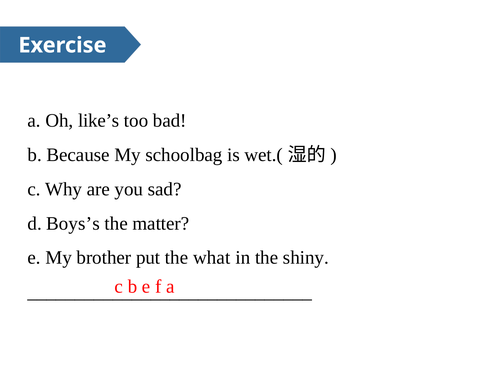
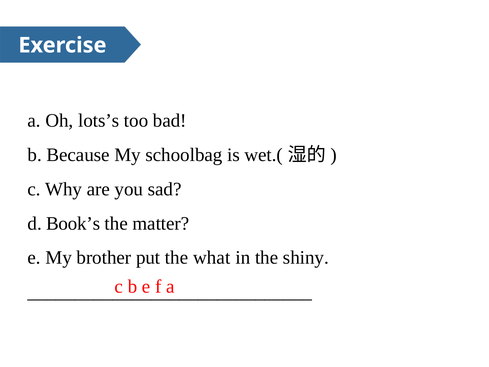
like’s: like’s -> lots’s (99, 121)
Boys’s: Boys’s -> Book’s (73, 223)
